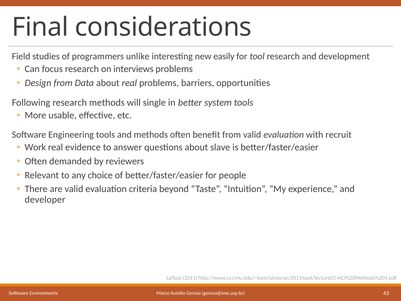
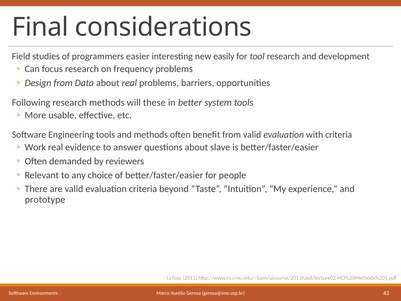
unlike: unlike -> easier (138, 56)
interviews: interviews -> frequency (133, 69)
single: single -> these (154, 102)
with recruit: recruit -> criteria (339, 135)
developer: developer -> prototype (45, 199)
